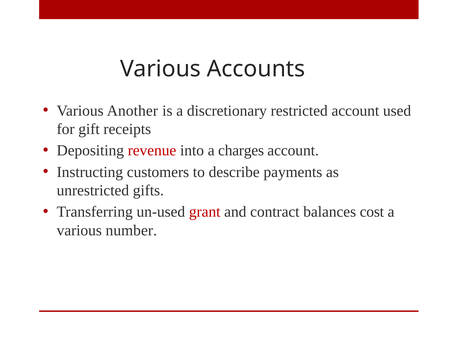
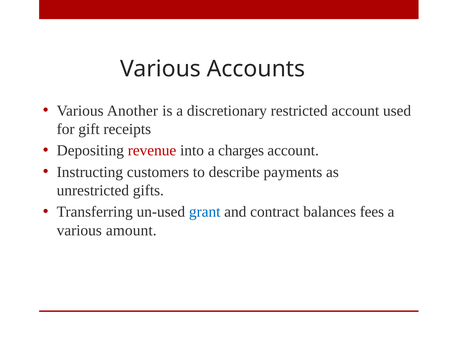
grant colour: red -> blue (205, 212)
cost: cost -> fees (372, 212)
number: number -> amount (131, 230)
